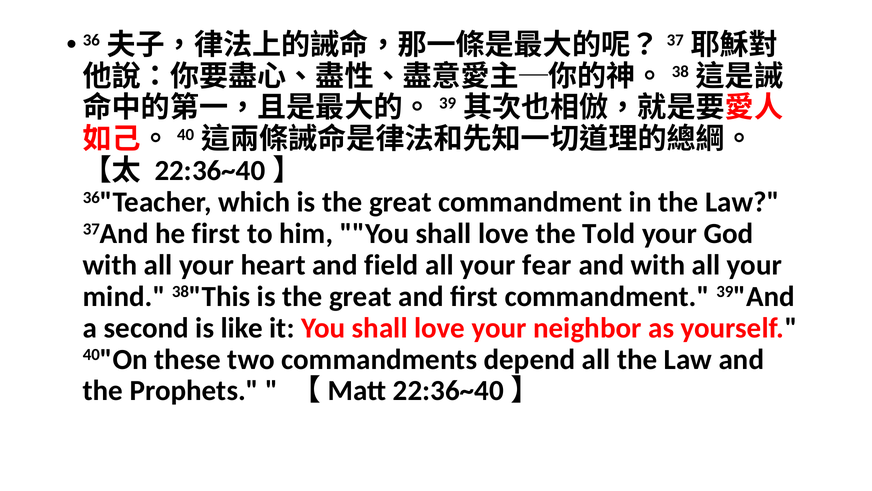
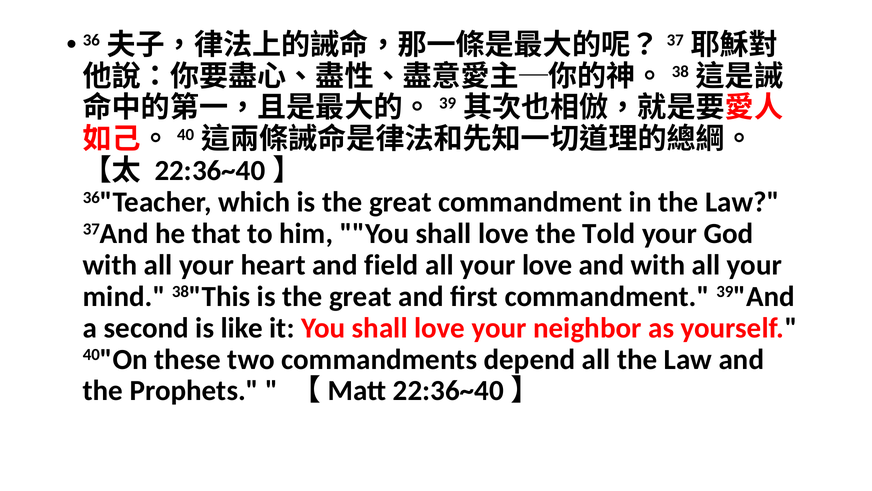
he first: first -> that (216, 233)
your fear: fear -> love (547, 265)
